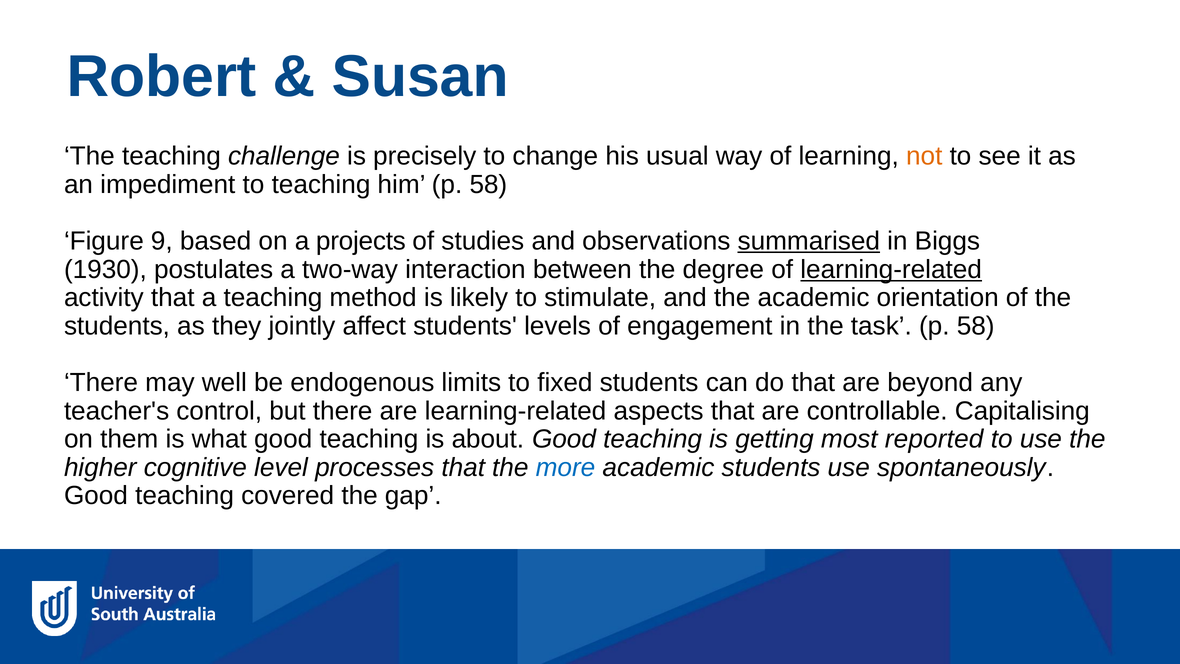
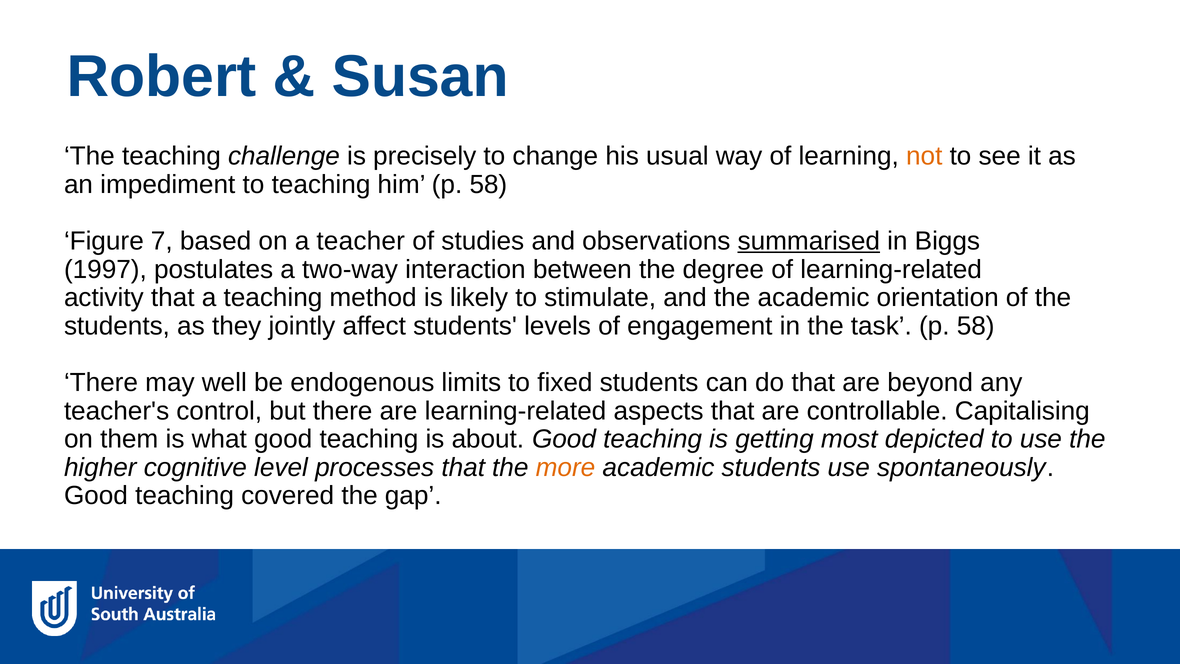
9: 9 -> 7 (162, 241)
projects: projects -> teacher (361, 241)
1930: 1930 -> 1997 (105, 269)
learning-related underline: present -> none (891, 269)
reported: reported -> depicted (934, 439)
more colour: blue -> orange (565, 467)
